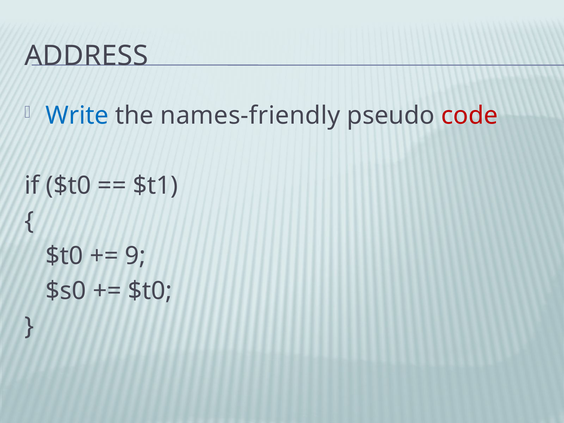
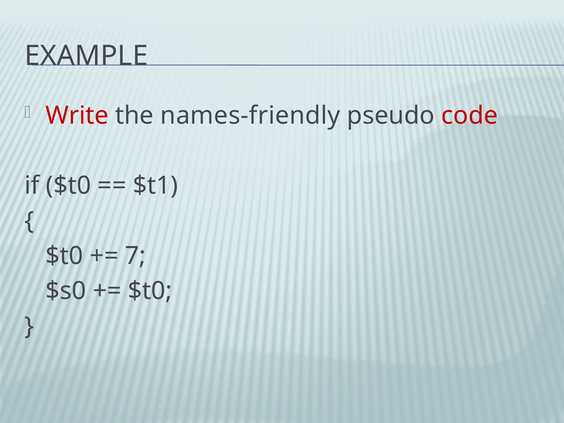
ADDRESS: ADDRESS -> EXAMPLE (86, 56)
Write colour: blue -> red (77, 115)
9: 9 -> 7 (135, 256)
